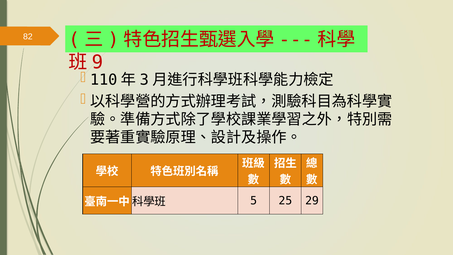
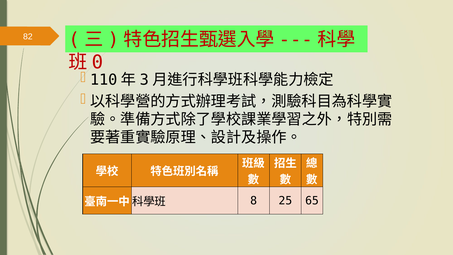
9: 9 -> 0 (98, 62)
5: 5 -> 8 (254, 200)
29: 29 -> 65 (312, 200)
